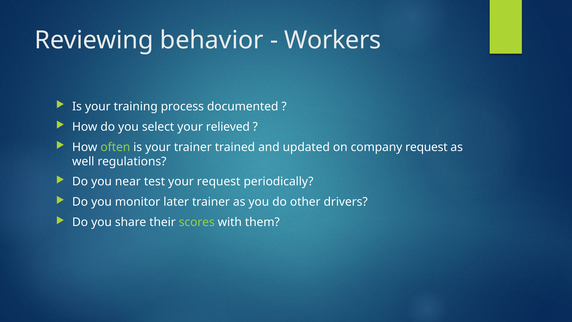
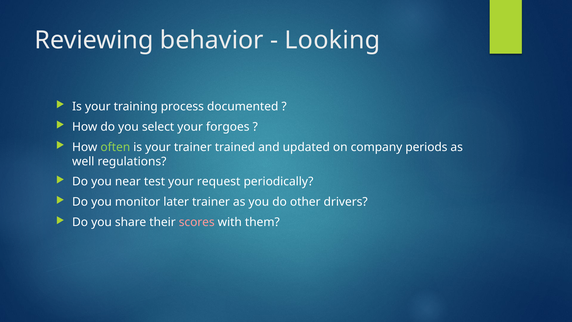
Workers: Workers -> Looking (332, 40)
relieved: relieved -> forgoes (228, 127)
company request: request -> periods (426, 147)
scores colour: light green -> pink (197, 222)
